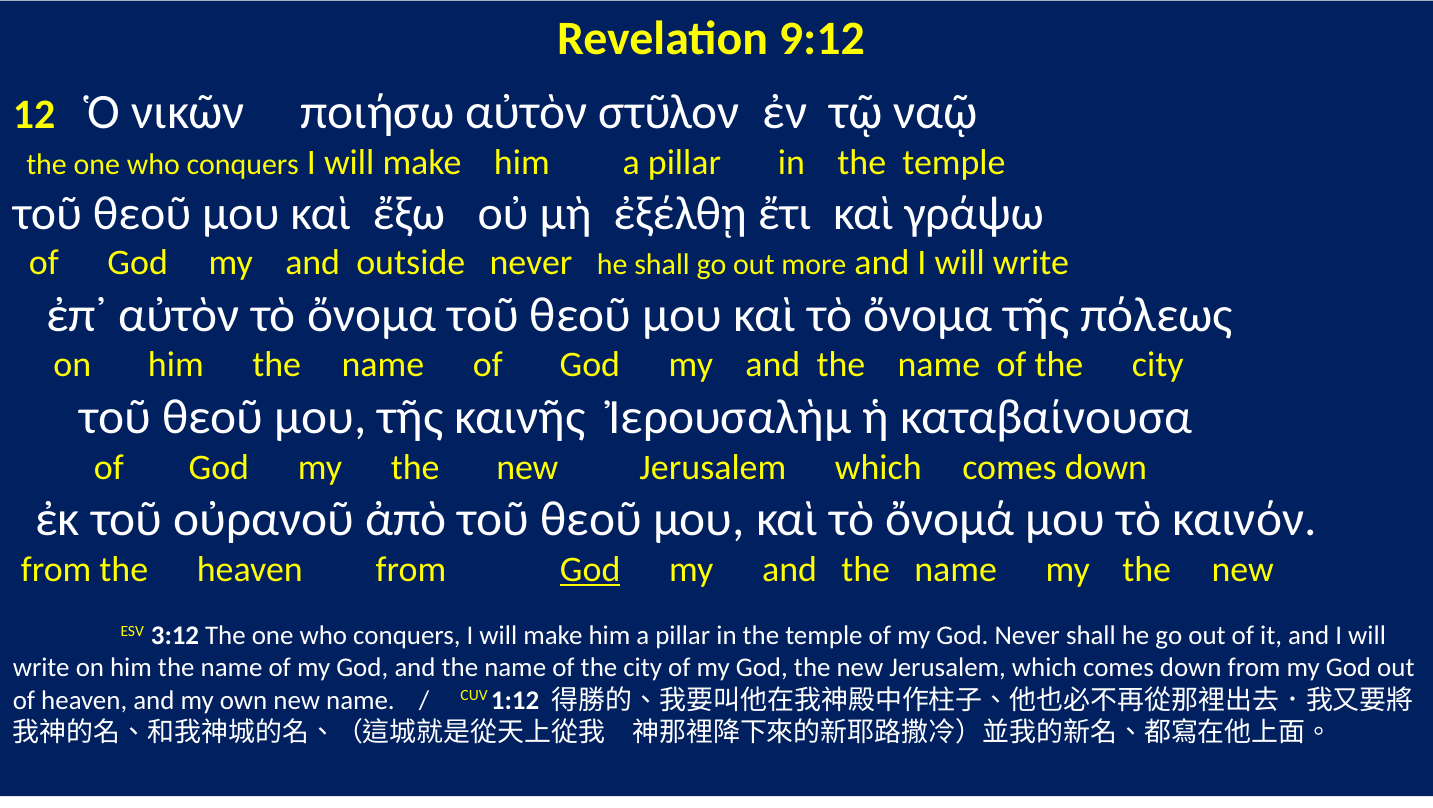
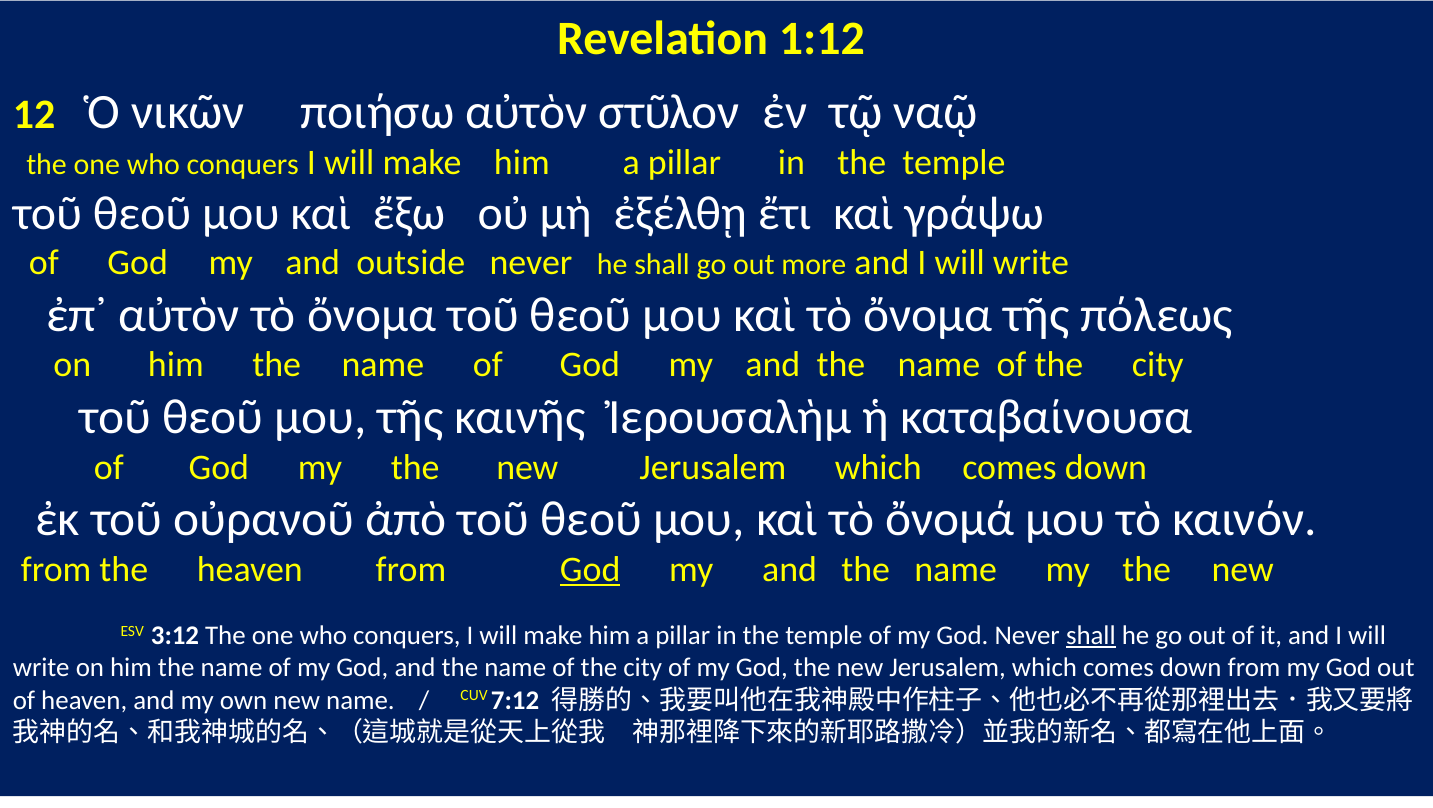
9:12: 9:12 -> 1:12 (822, 39)
shall underline: none -> present (1091, 636)
1:12: 1:12 -> 7:12 (515, 700)
